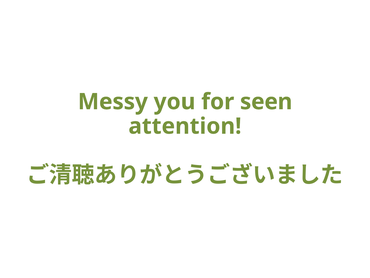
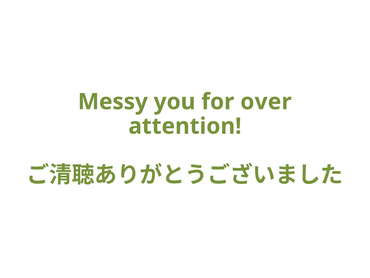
seen: seen -> over (266, 102)
